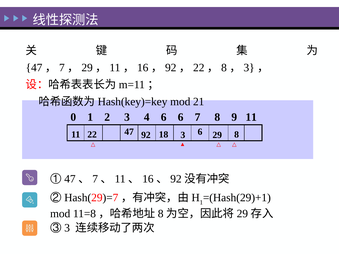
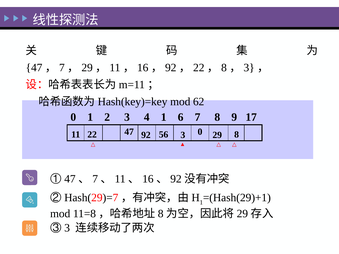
21: 21 -> 62 (199, 102)
4 6: 6 -> 1 (164, 117)
9 11: 11 -> 17 (251, 117)
47 6: 6 -> 0 (200, 132)
18: 18 -> 56 (164, 135)
